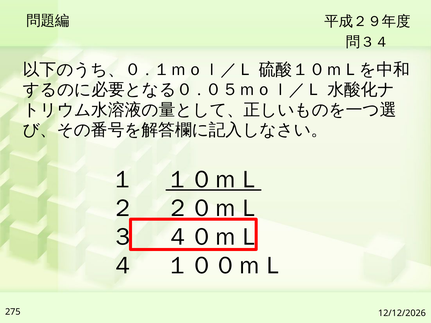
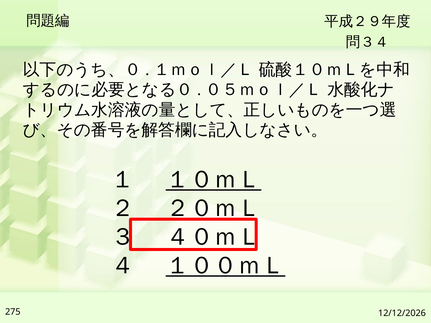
１００ｍＬ underline: none -> present (226, 266)
